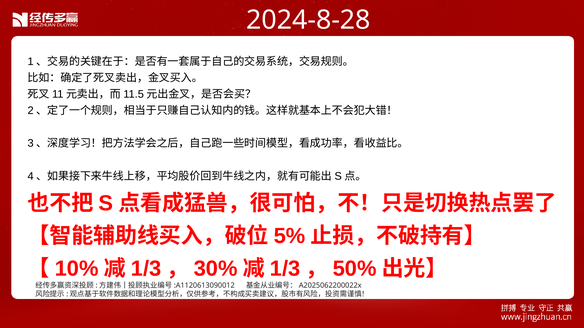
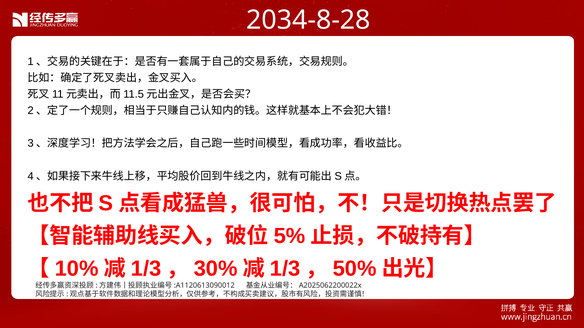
2024-8-28: 2024-8-28 -> 2034-8-28 (308, 20)
